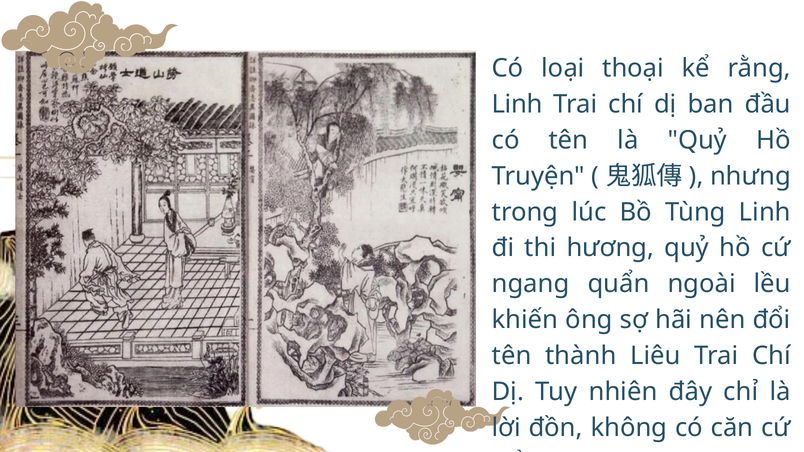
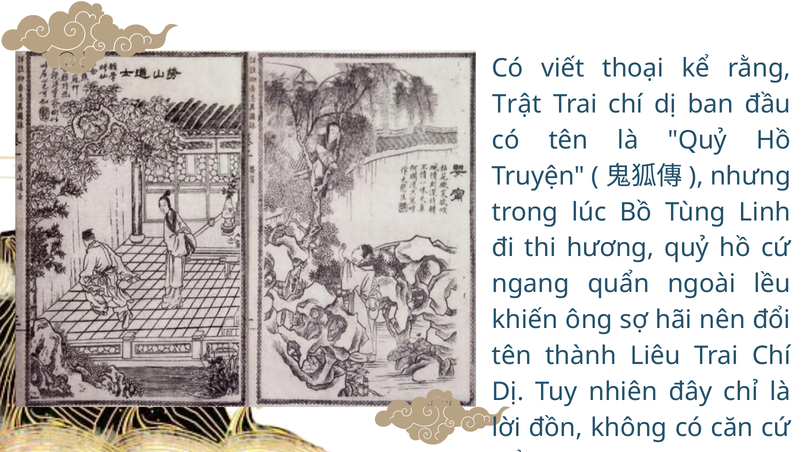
loại: loại -> viết (563, 68)
Linh: Linh -> Trật (517, 104)
